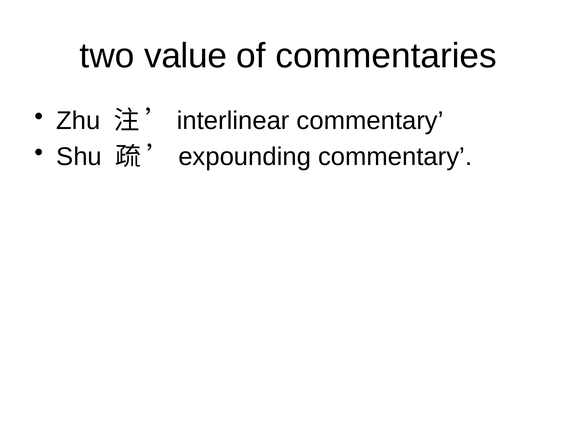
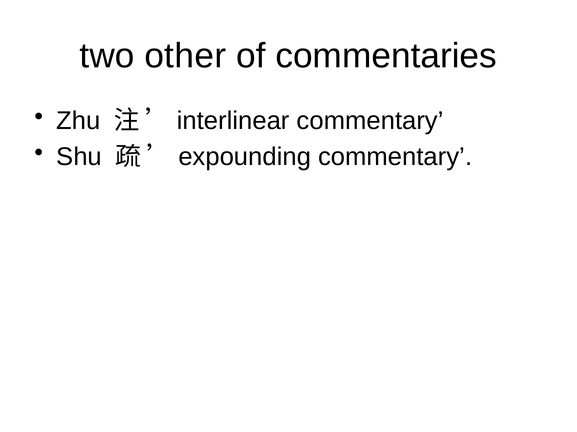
value: value -> other (185, 56)
